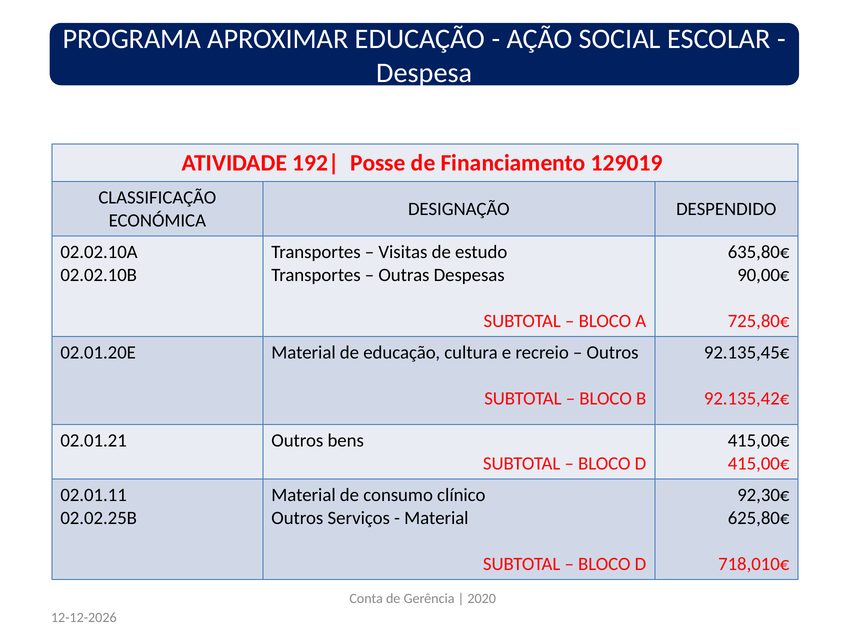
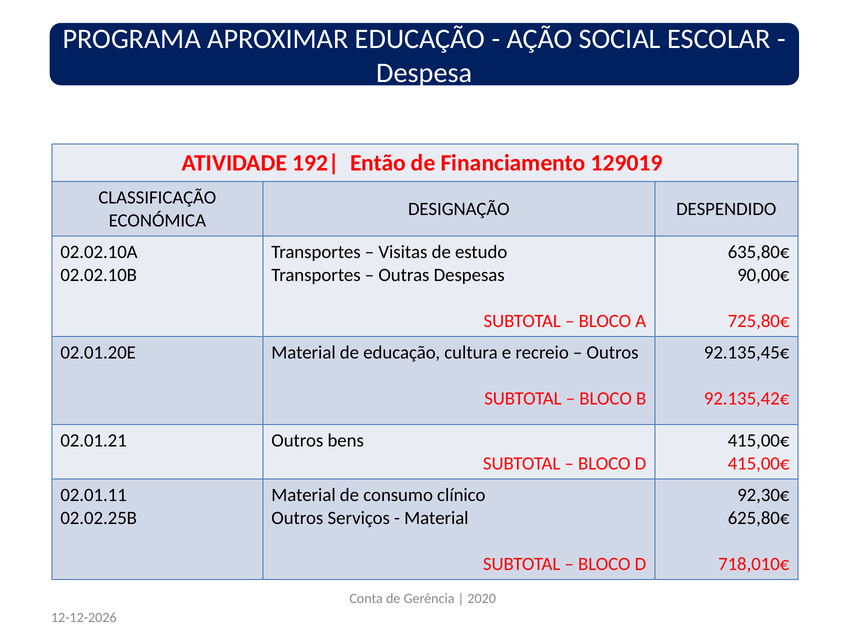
Posse: Posse -> Então (378, 163)
